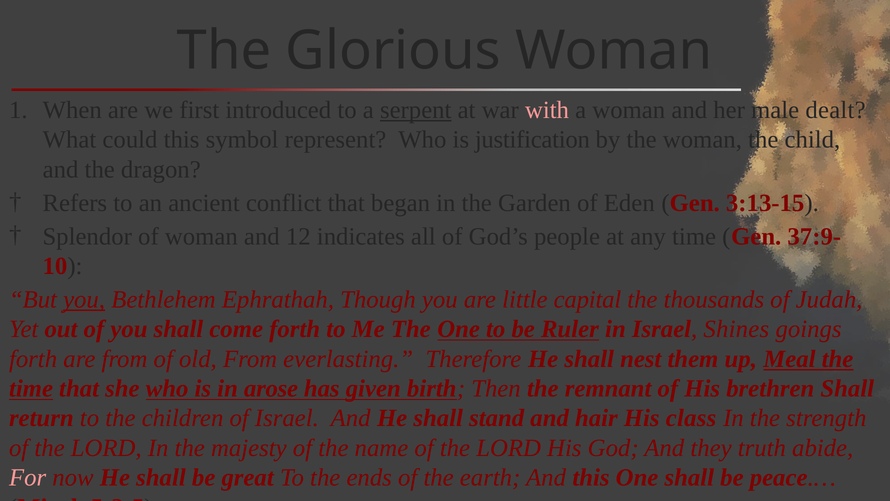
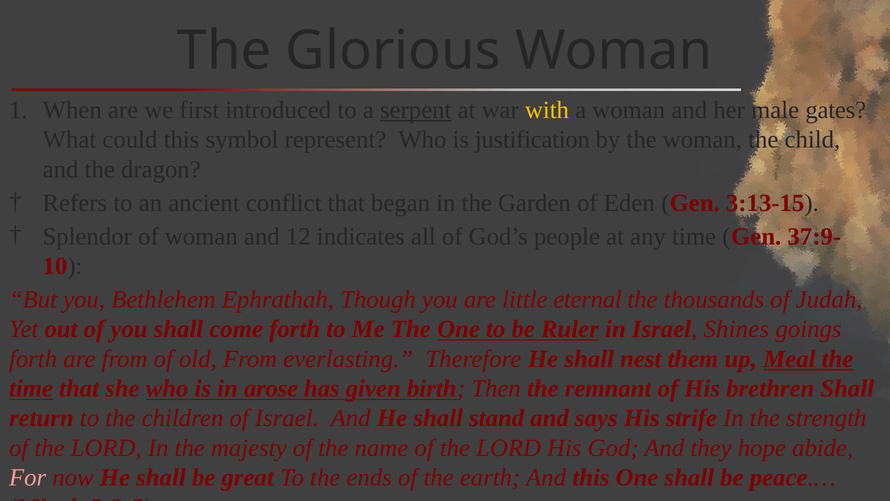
with colour: pink -> yellow (547, 110)
dealt: dealt -> gates (836, 110)
you underline: present -> none (84, 299)
capital: capital -> eternal (588, 299)
hair: hair -> says (596, 418)
class: class -> strife (691, 418)
truth: truth -> hope (762, 448)
